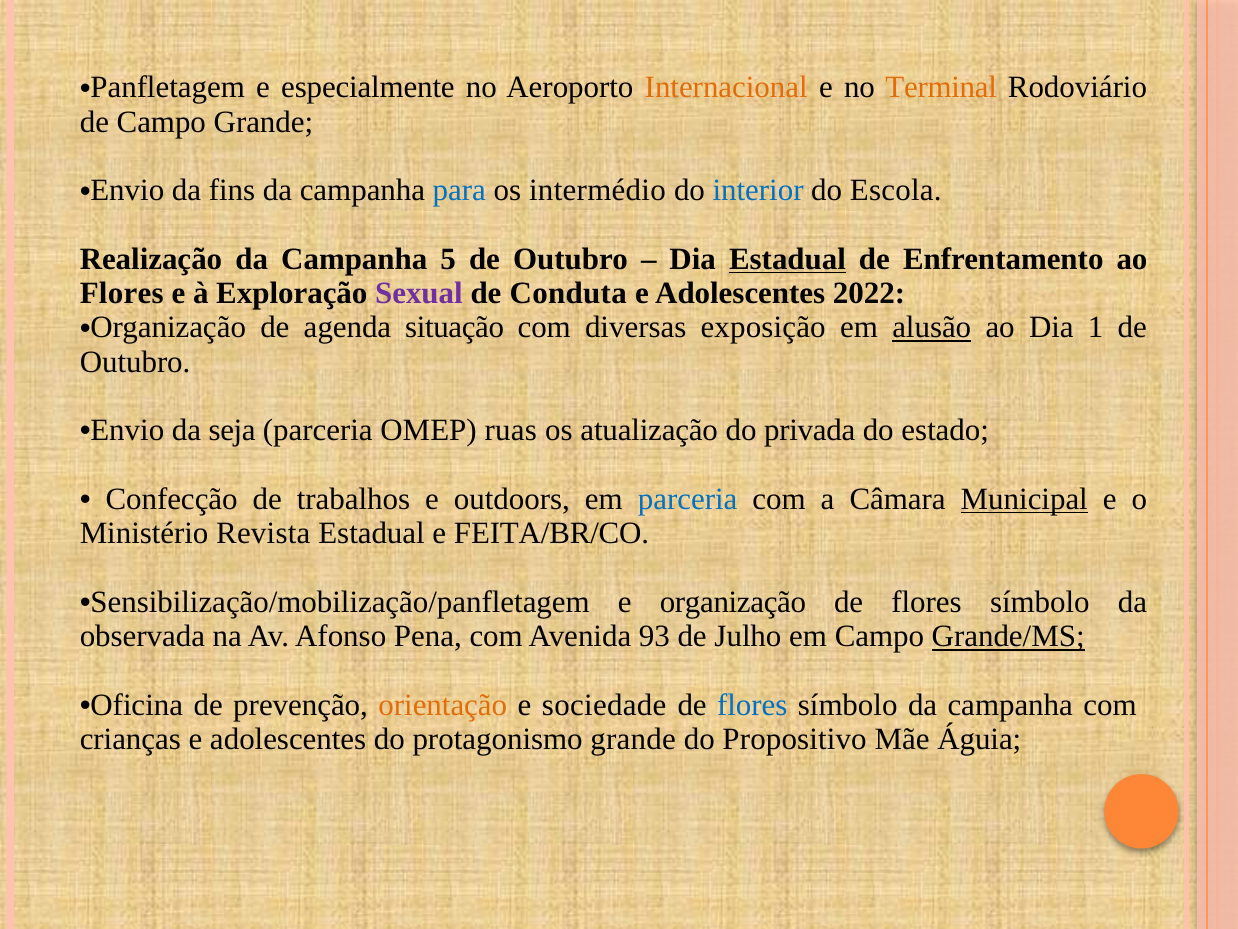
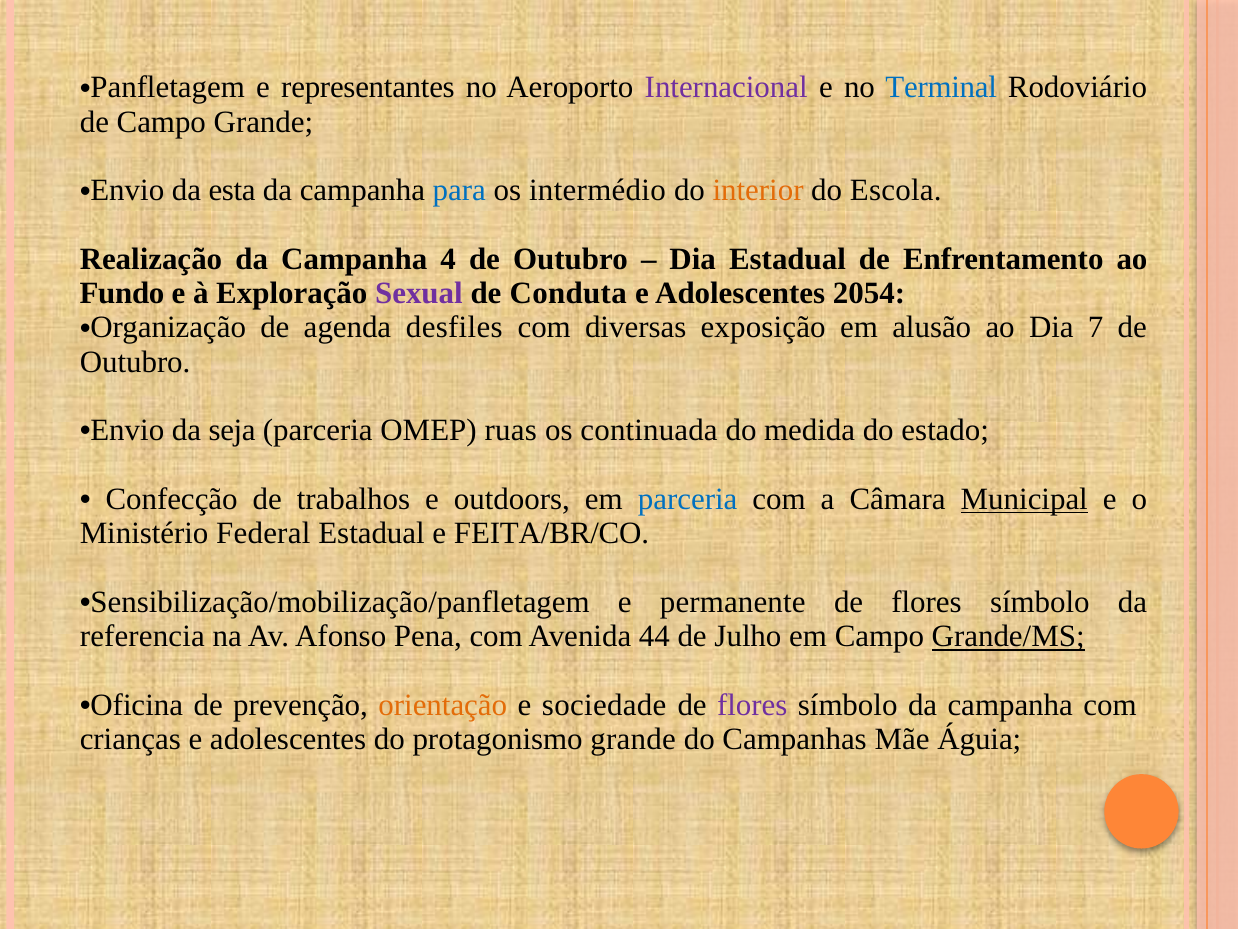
especialmente: especialmente -> representantes (368, 88)
Internacional colour: orange -> purple (726, 88)
Terminal colour: orange -> blue (941, 88)
fins: fins -> esta (232, 190)
interior colour: blue -> orange (758, 190)
5: 5 -> 4 (448, 259)
Estadual underline: present -> none (787, 259)
Flores: Flores -> Fundo (122, 293)
2022: 2022 -> 2054 (869, 293)
situação: situação -> desfiles (454, 328)
alusão underline: present -> none (932, 328)
1: 1 -> 7 (1096, 328)
atualização: atualização -> continuada (649, 430)
privada: privada -> medida (810, 430)
Revista: Revista -> Federal (263, 533)
e organização: organização -> permanente (733, 602)
observada: observada -> referencia (142, 636)
93: 93 -> 44 (654, 636)
flores colour: blue -> purple (752, 704)
Propositivo: Propositivo -> Campanhas (795, 739)
